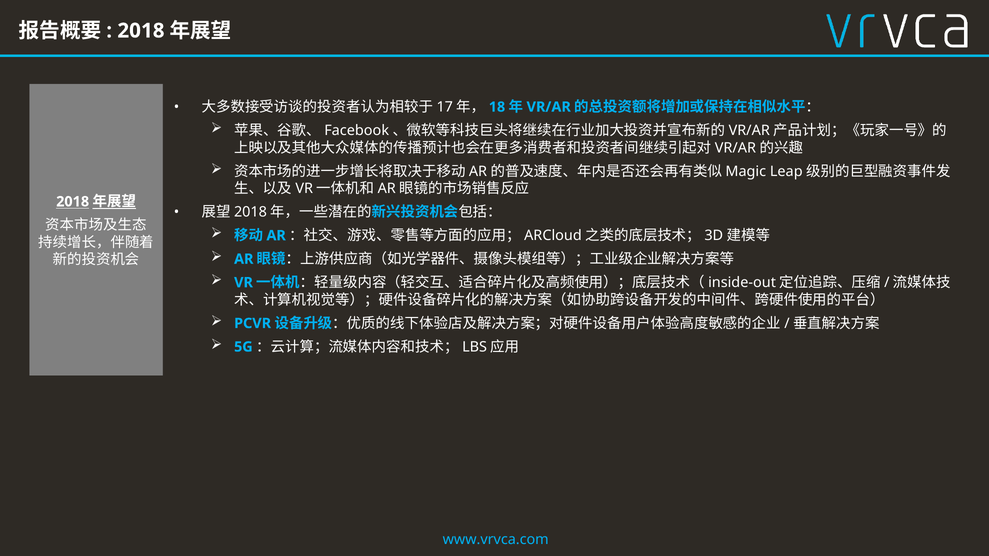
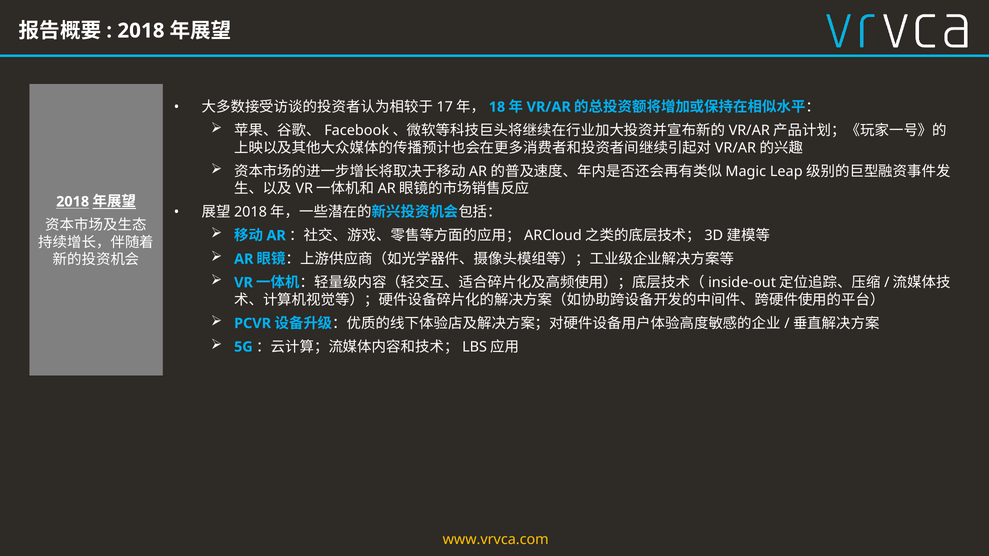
www.vrvca.com colour: light blue -> yellow (496, 540)
